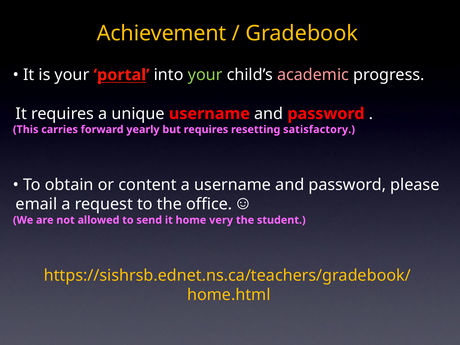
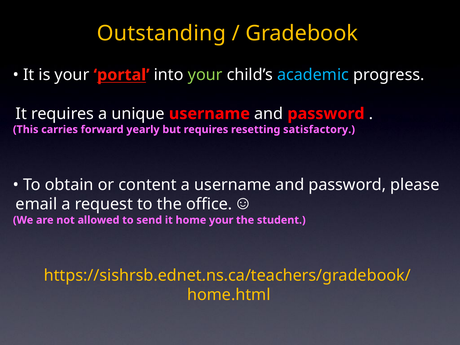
Achievement: Achievement -> Outstanding (161, 33)
academic colour: pink -> light blue (313, 75)
home very: very -> your (221, 220)
